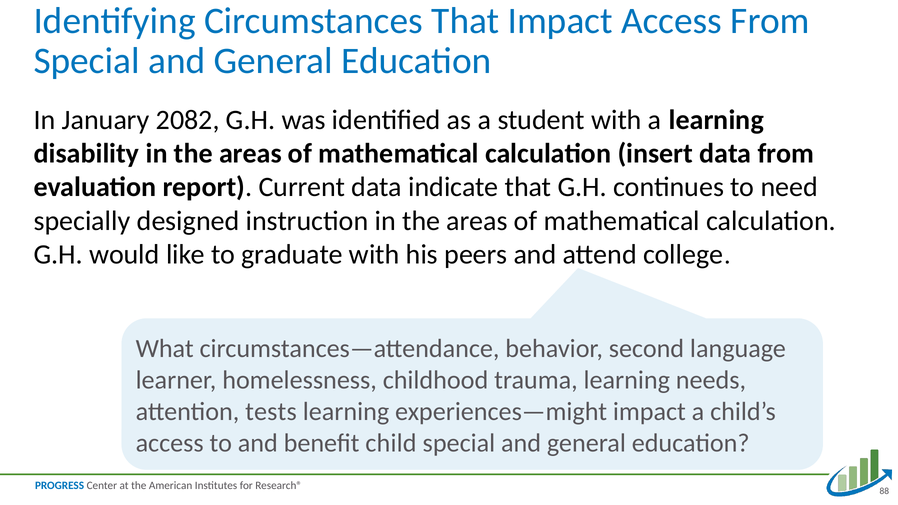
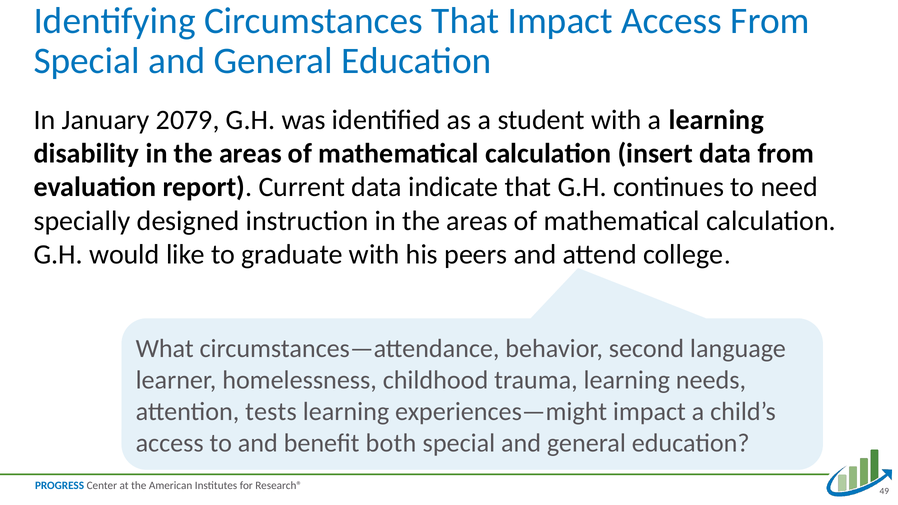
2082: 2082 -> 2079 (188, 120)
child: child -> both (391, 443)
88: 88 -> 49 (884, 491)
